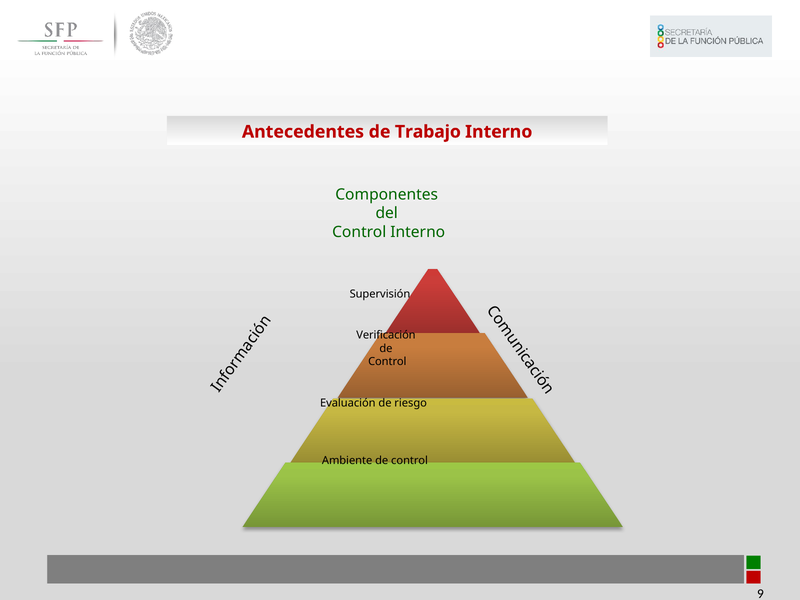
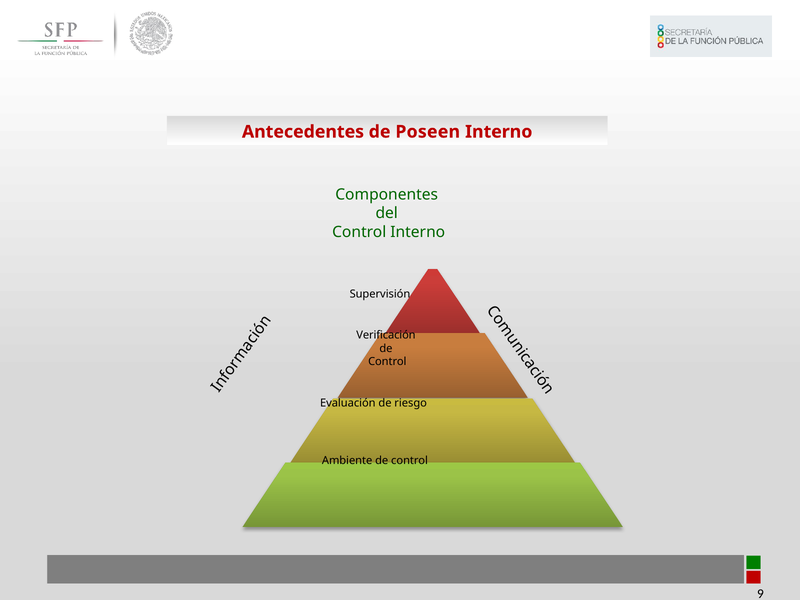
Trabajo: Trabajo -> Poseen (428, 132)
